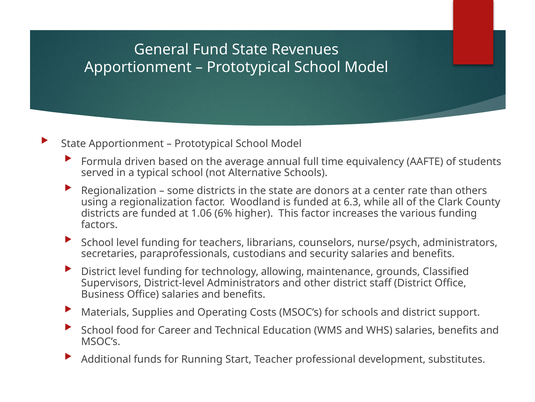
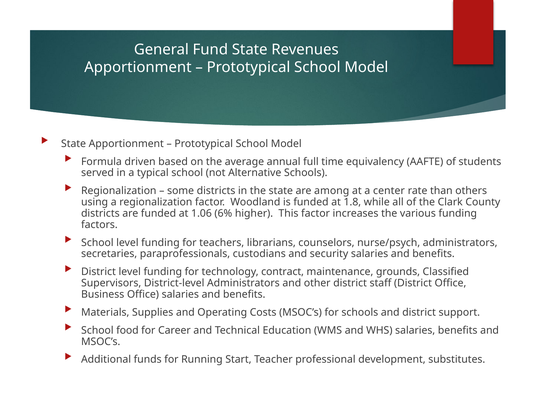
donors: donors -> among (332, 190)
6.3: 6.3 -> 1.8 (352, 202)
allowing: allowing -> contract (283, 271)
